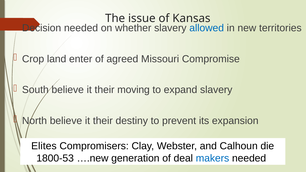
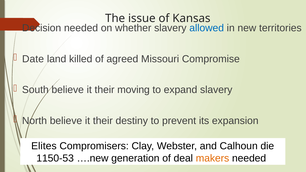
Crop: Crop -> Date (33, 59)
enter: enter -> killed (81, 59)
1800-53: 1800-53 -> 1150-53 (55, 158)
makers colour: blue -> orange (212, 158)
